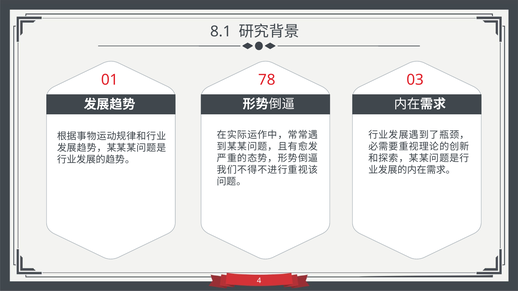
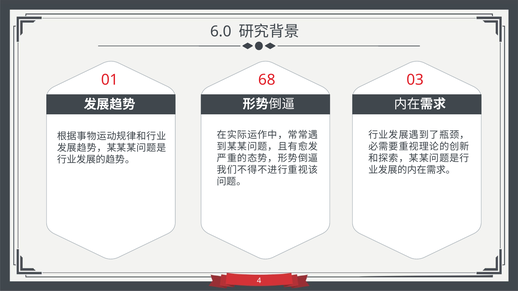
8.1: 8.1 -> 6.0 (221, 32)
78: 78 -> 68 (267, 80)
